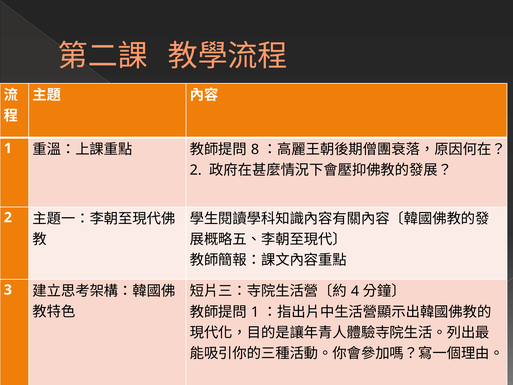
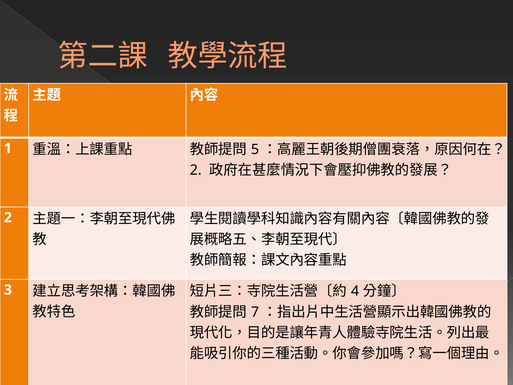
8: 8 -> 5 (255, 149)
1: 1 -> 7 (255, 312)
